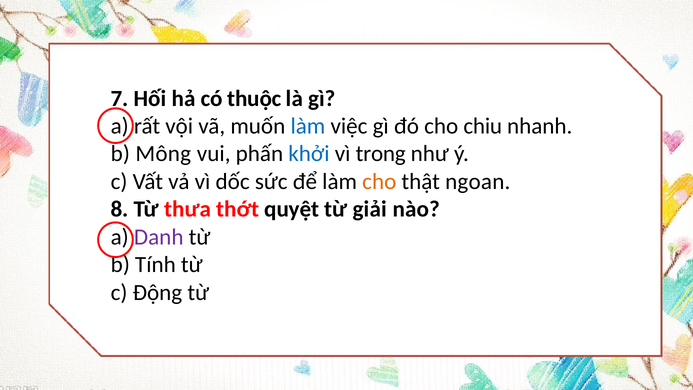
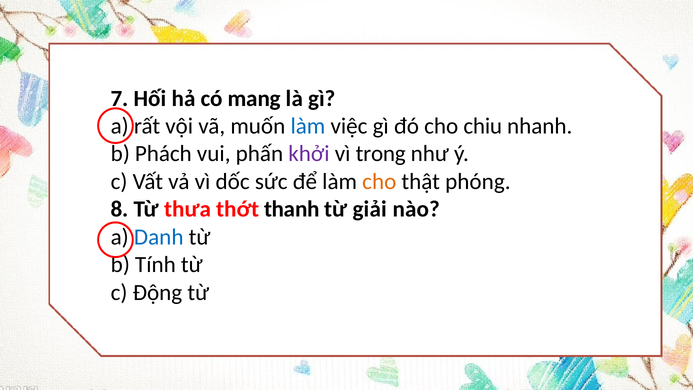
thuộc: thuộc -> mang (254, 98)
Mông: Mông -> Phách (163, 154)
khởi colour: blue -> purple (309, 154)
ngoan: ngoan -> phóng (478, 182)
quyệt: quyệt -> thanh (292, 209)
Danh colour: purple -> blue (159, 237)
